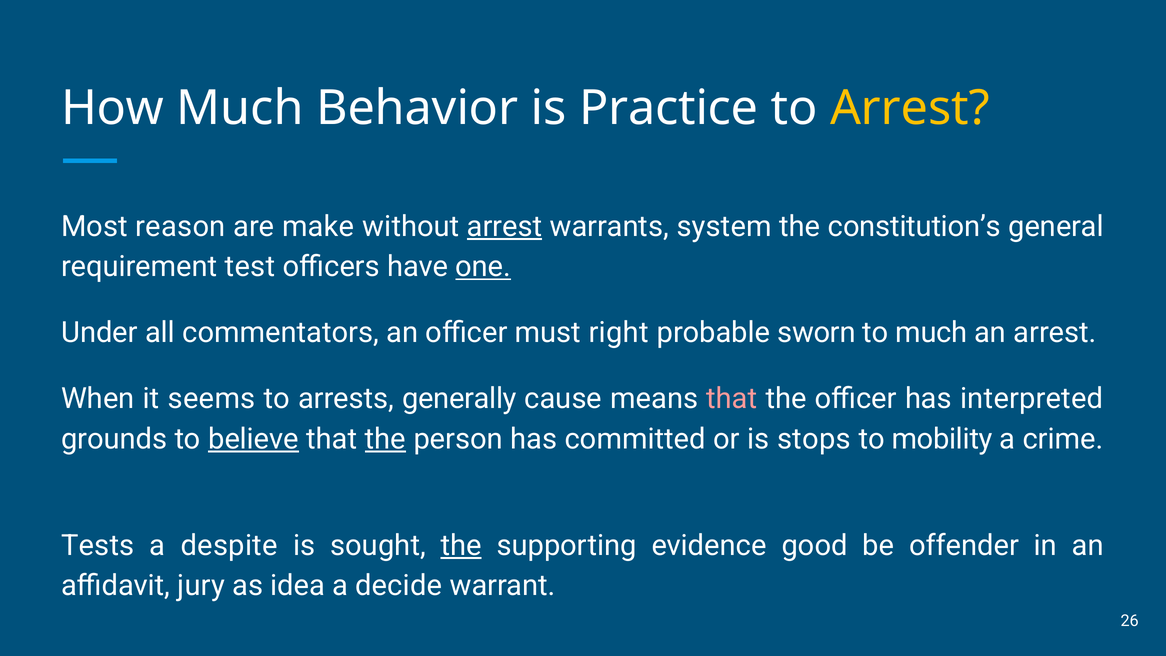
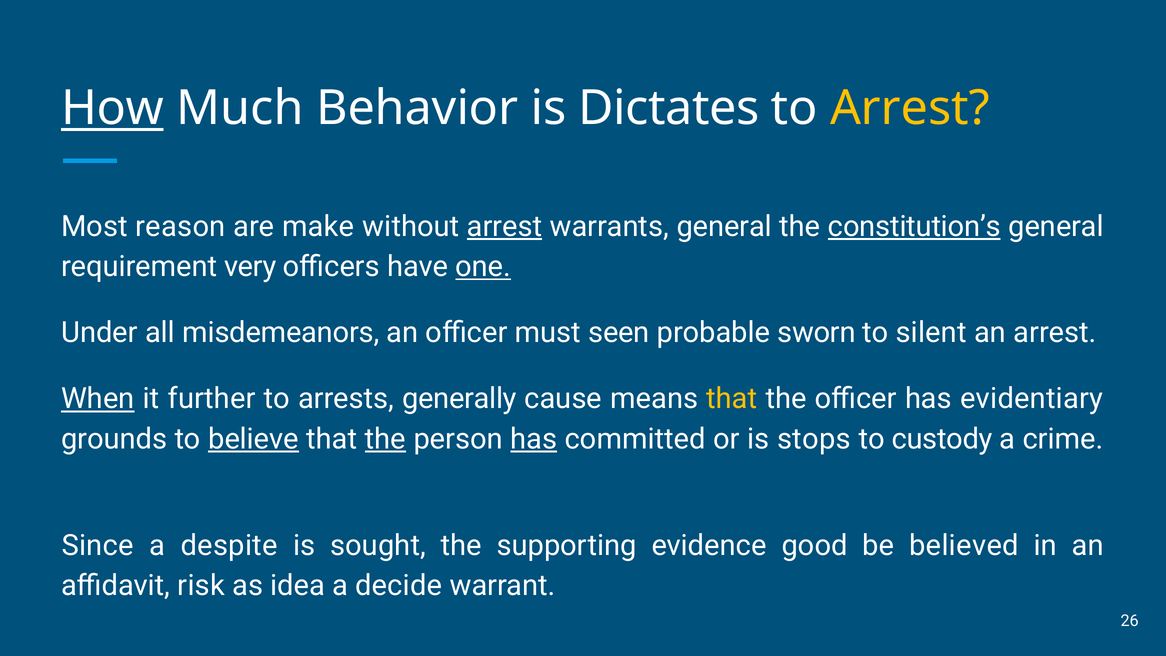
How underline: none -> present (113, 108)
Practice: Practice -> Dictates (669, 108)
warrants system: system -> general (724, 226)
constitution’s underline: none -> present (914, 226)
test: test -> very (250, 267)
commentators: commentators -> misdemeanors (281, 333)
right: right -> seen (619, 333)
to much: much -> silent (931, 333)
When underline: none -> present (98, 399)
seems: seems -> further (212, 399)
that colour: pink -> yellow (732, 399)
interpreted: interpreted -> evidentiary (1032, 399)
has underline: none -> present (534, 439)
mobility: mobility -> custody (942, 439)
Tests: Tests -> Since (98, 545)
the underline: present -> none (461, 545)
offender: offender -> believed (964, 545)
jury: jury -> risk (201, 586)
